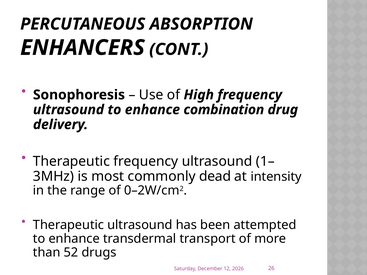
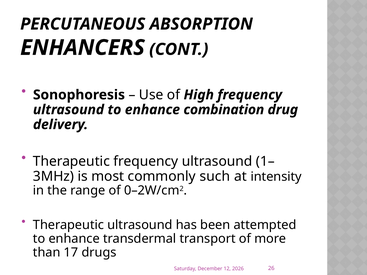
dead: dead -> such (215, 176)
52: 52 -> 17 (71, 253)
